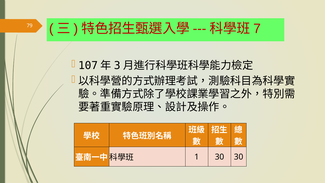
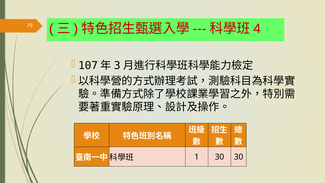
7: 7 -> 4 (257, 29)
